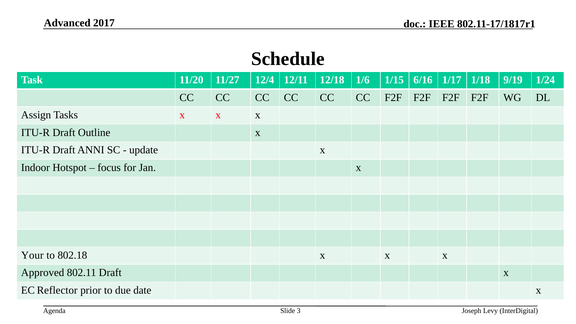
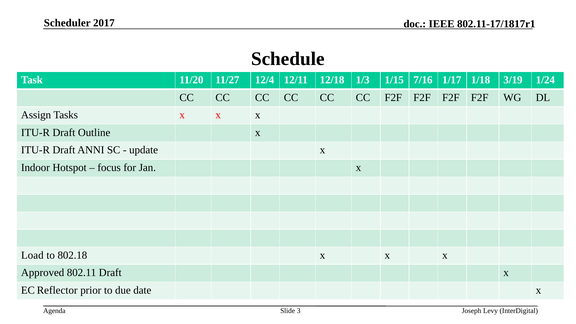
Advanced: Advanced -> Scheduler (67, 23)
1/6: 1/6 -> 1/3 (363, 80)
6/16: 6/16 -> 7/16 (423, 80)
9/19: 9/19 -> 3/19 (513, 80)
Your: Your -> Load (32, 255)
